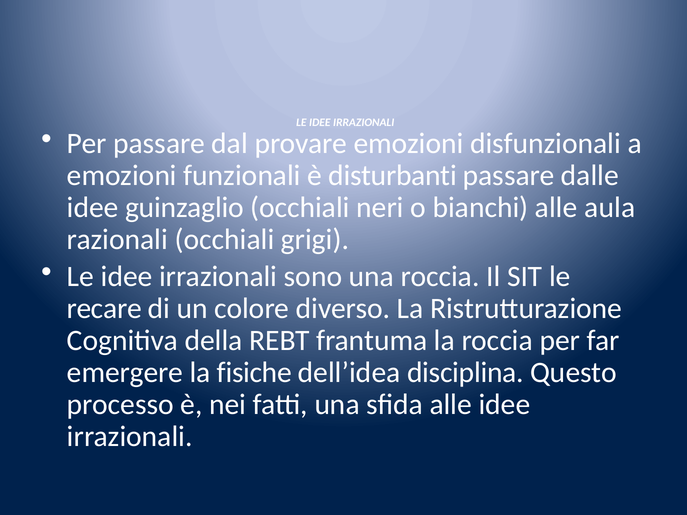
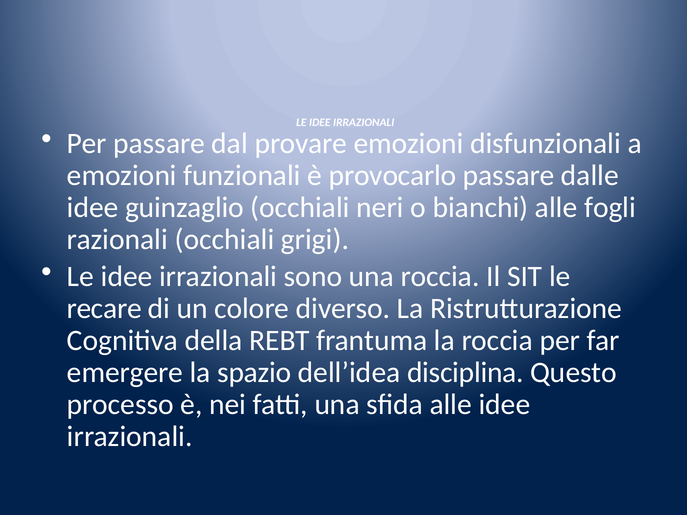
disturbanti: disturbanti -> provocarlo (393, 175)
aula: aula -> fogli (610, 207)
fisiche: fisiche -> spazio (254, 373)
